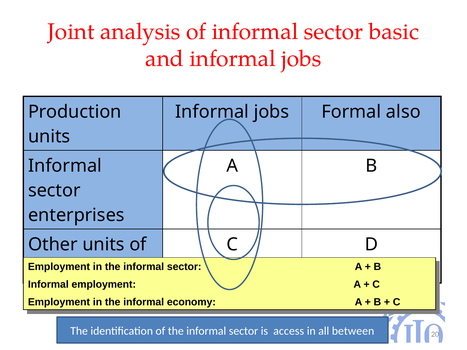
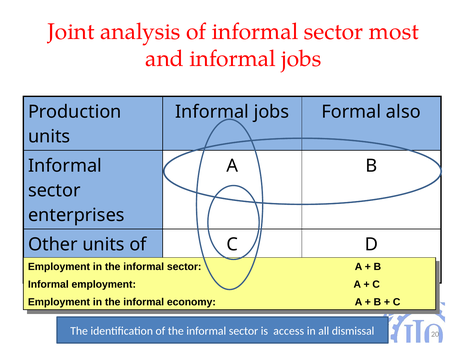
basic: basic -> most (394, 32)
between: between -> dismissal (353, 331)
